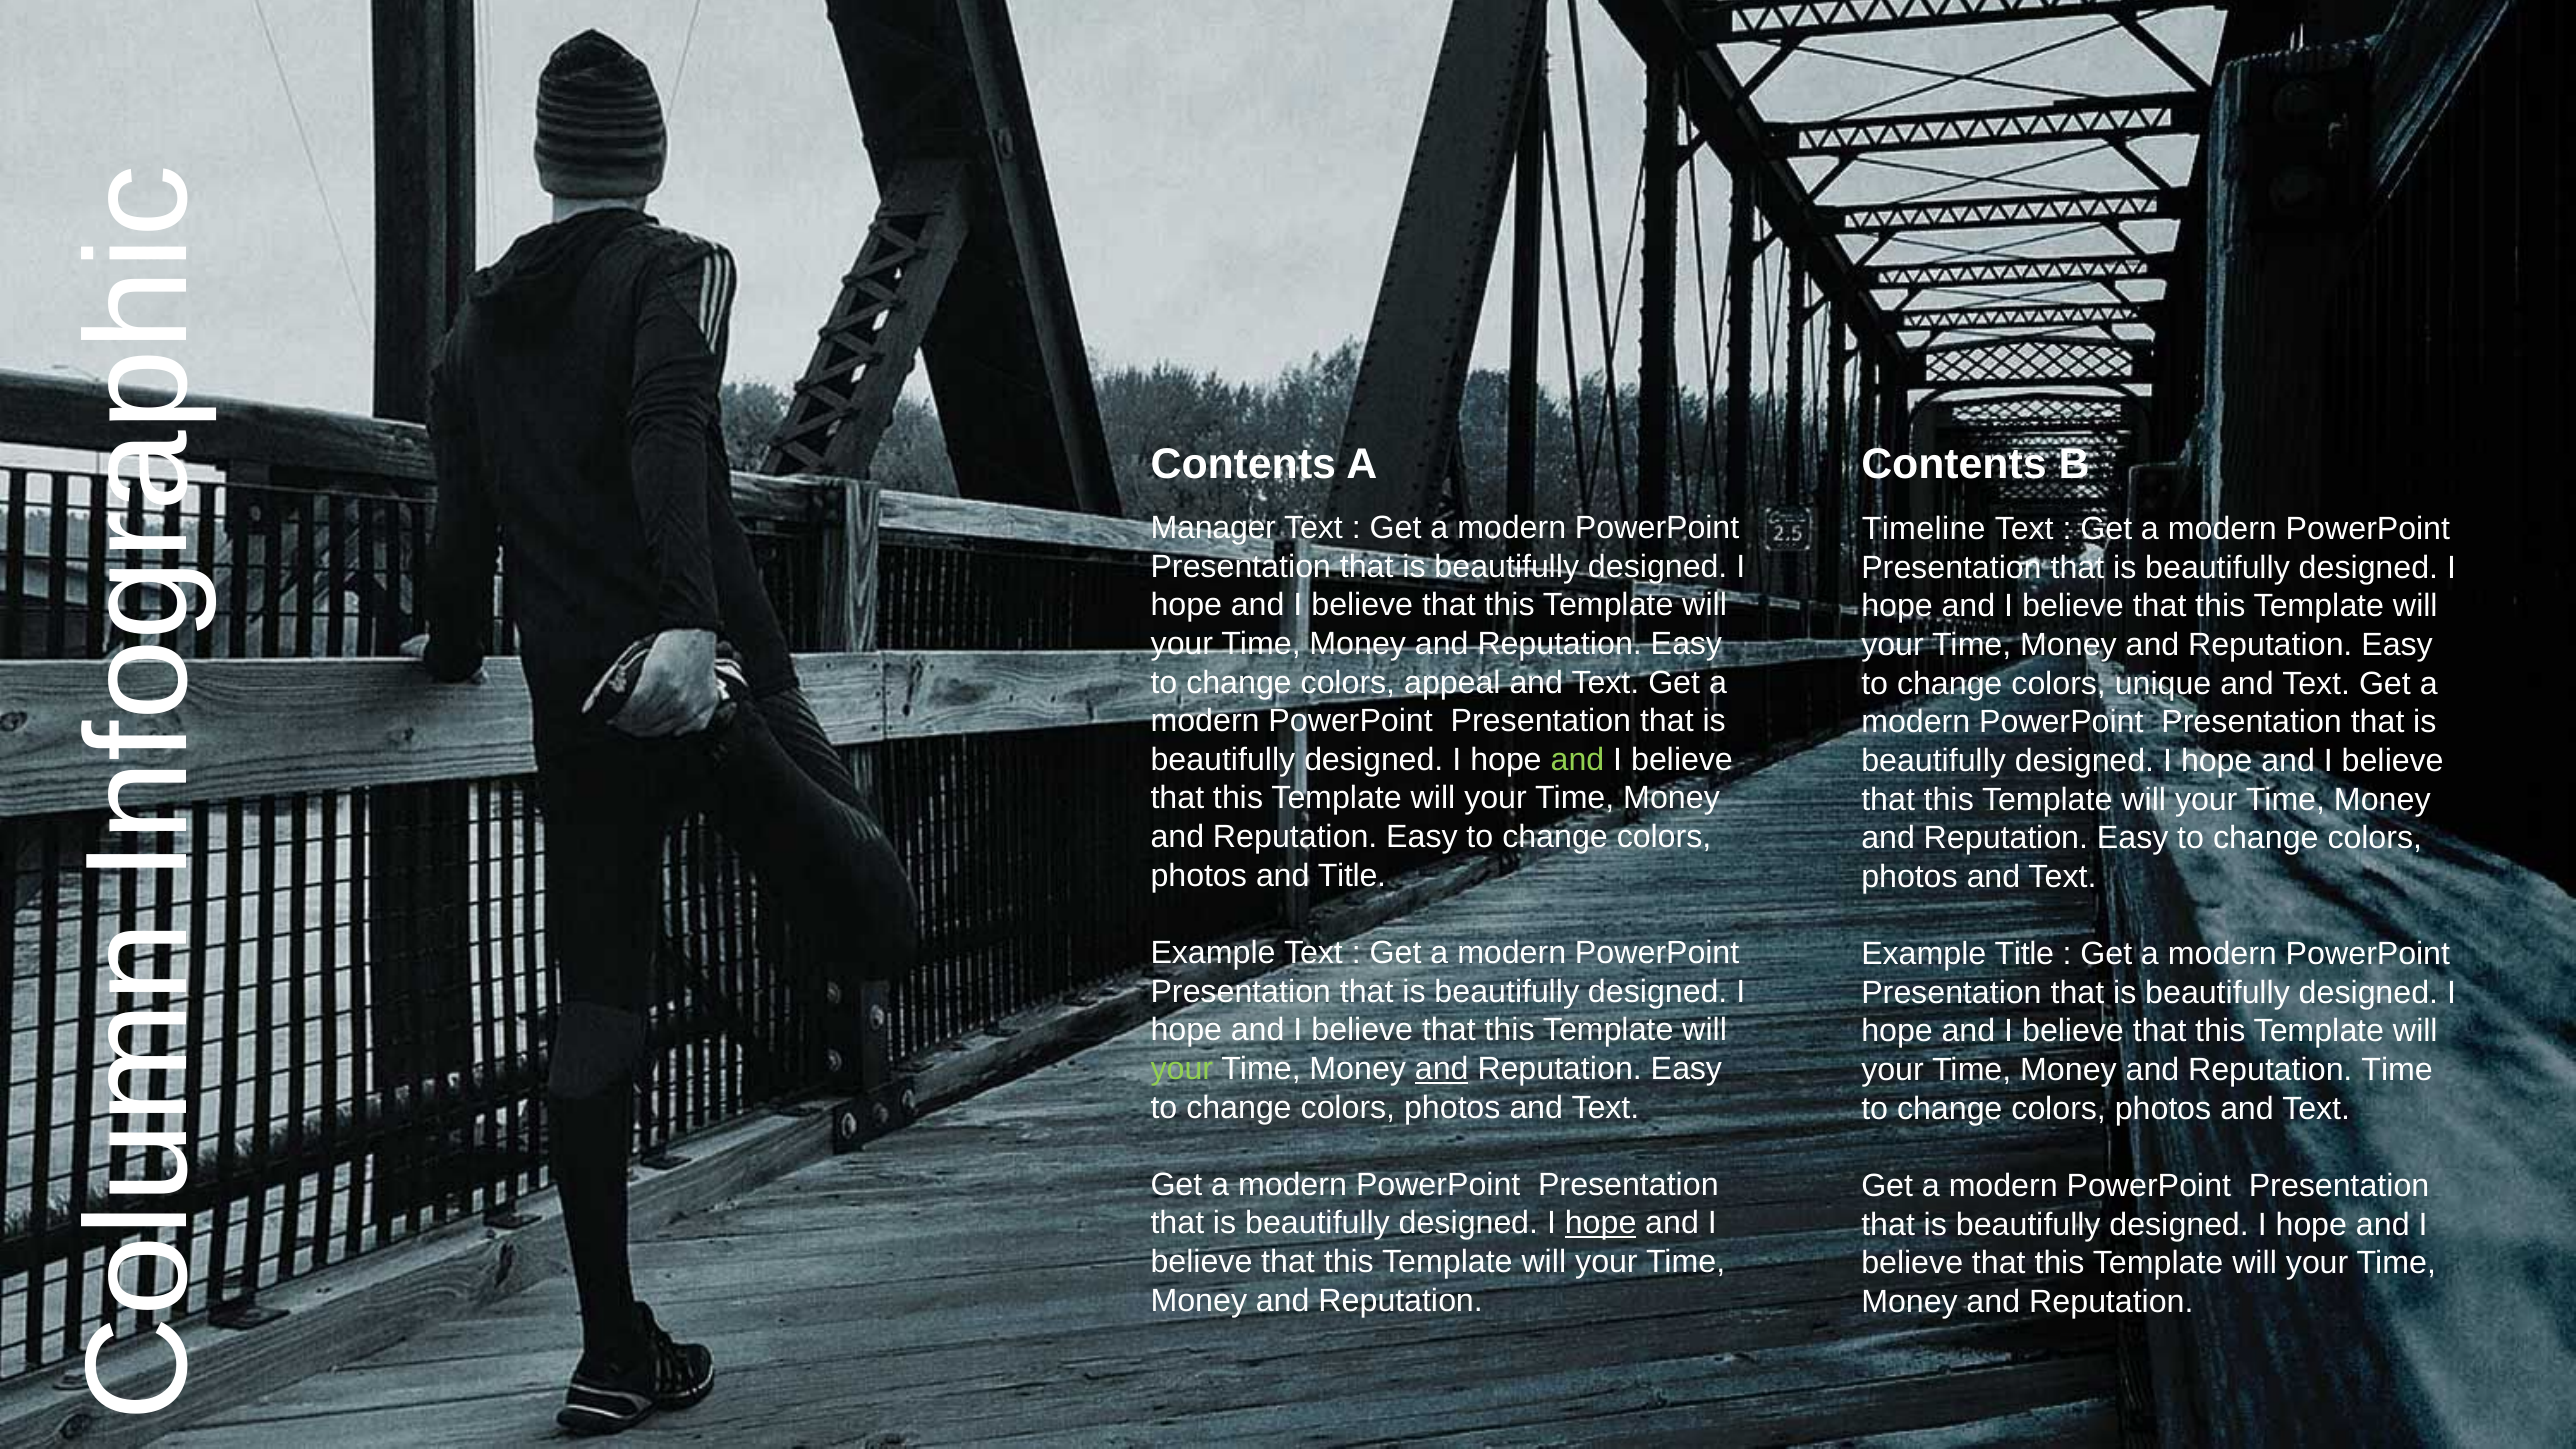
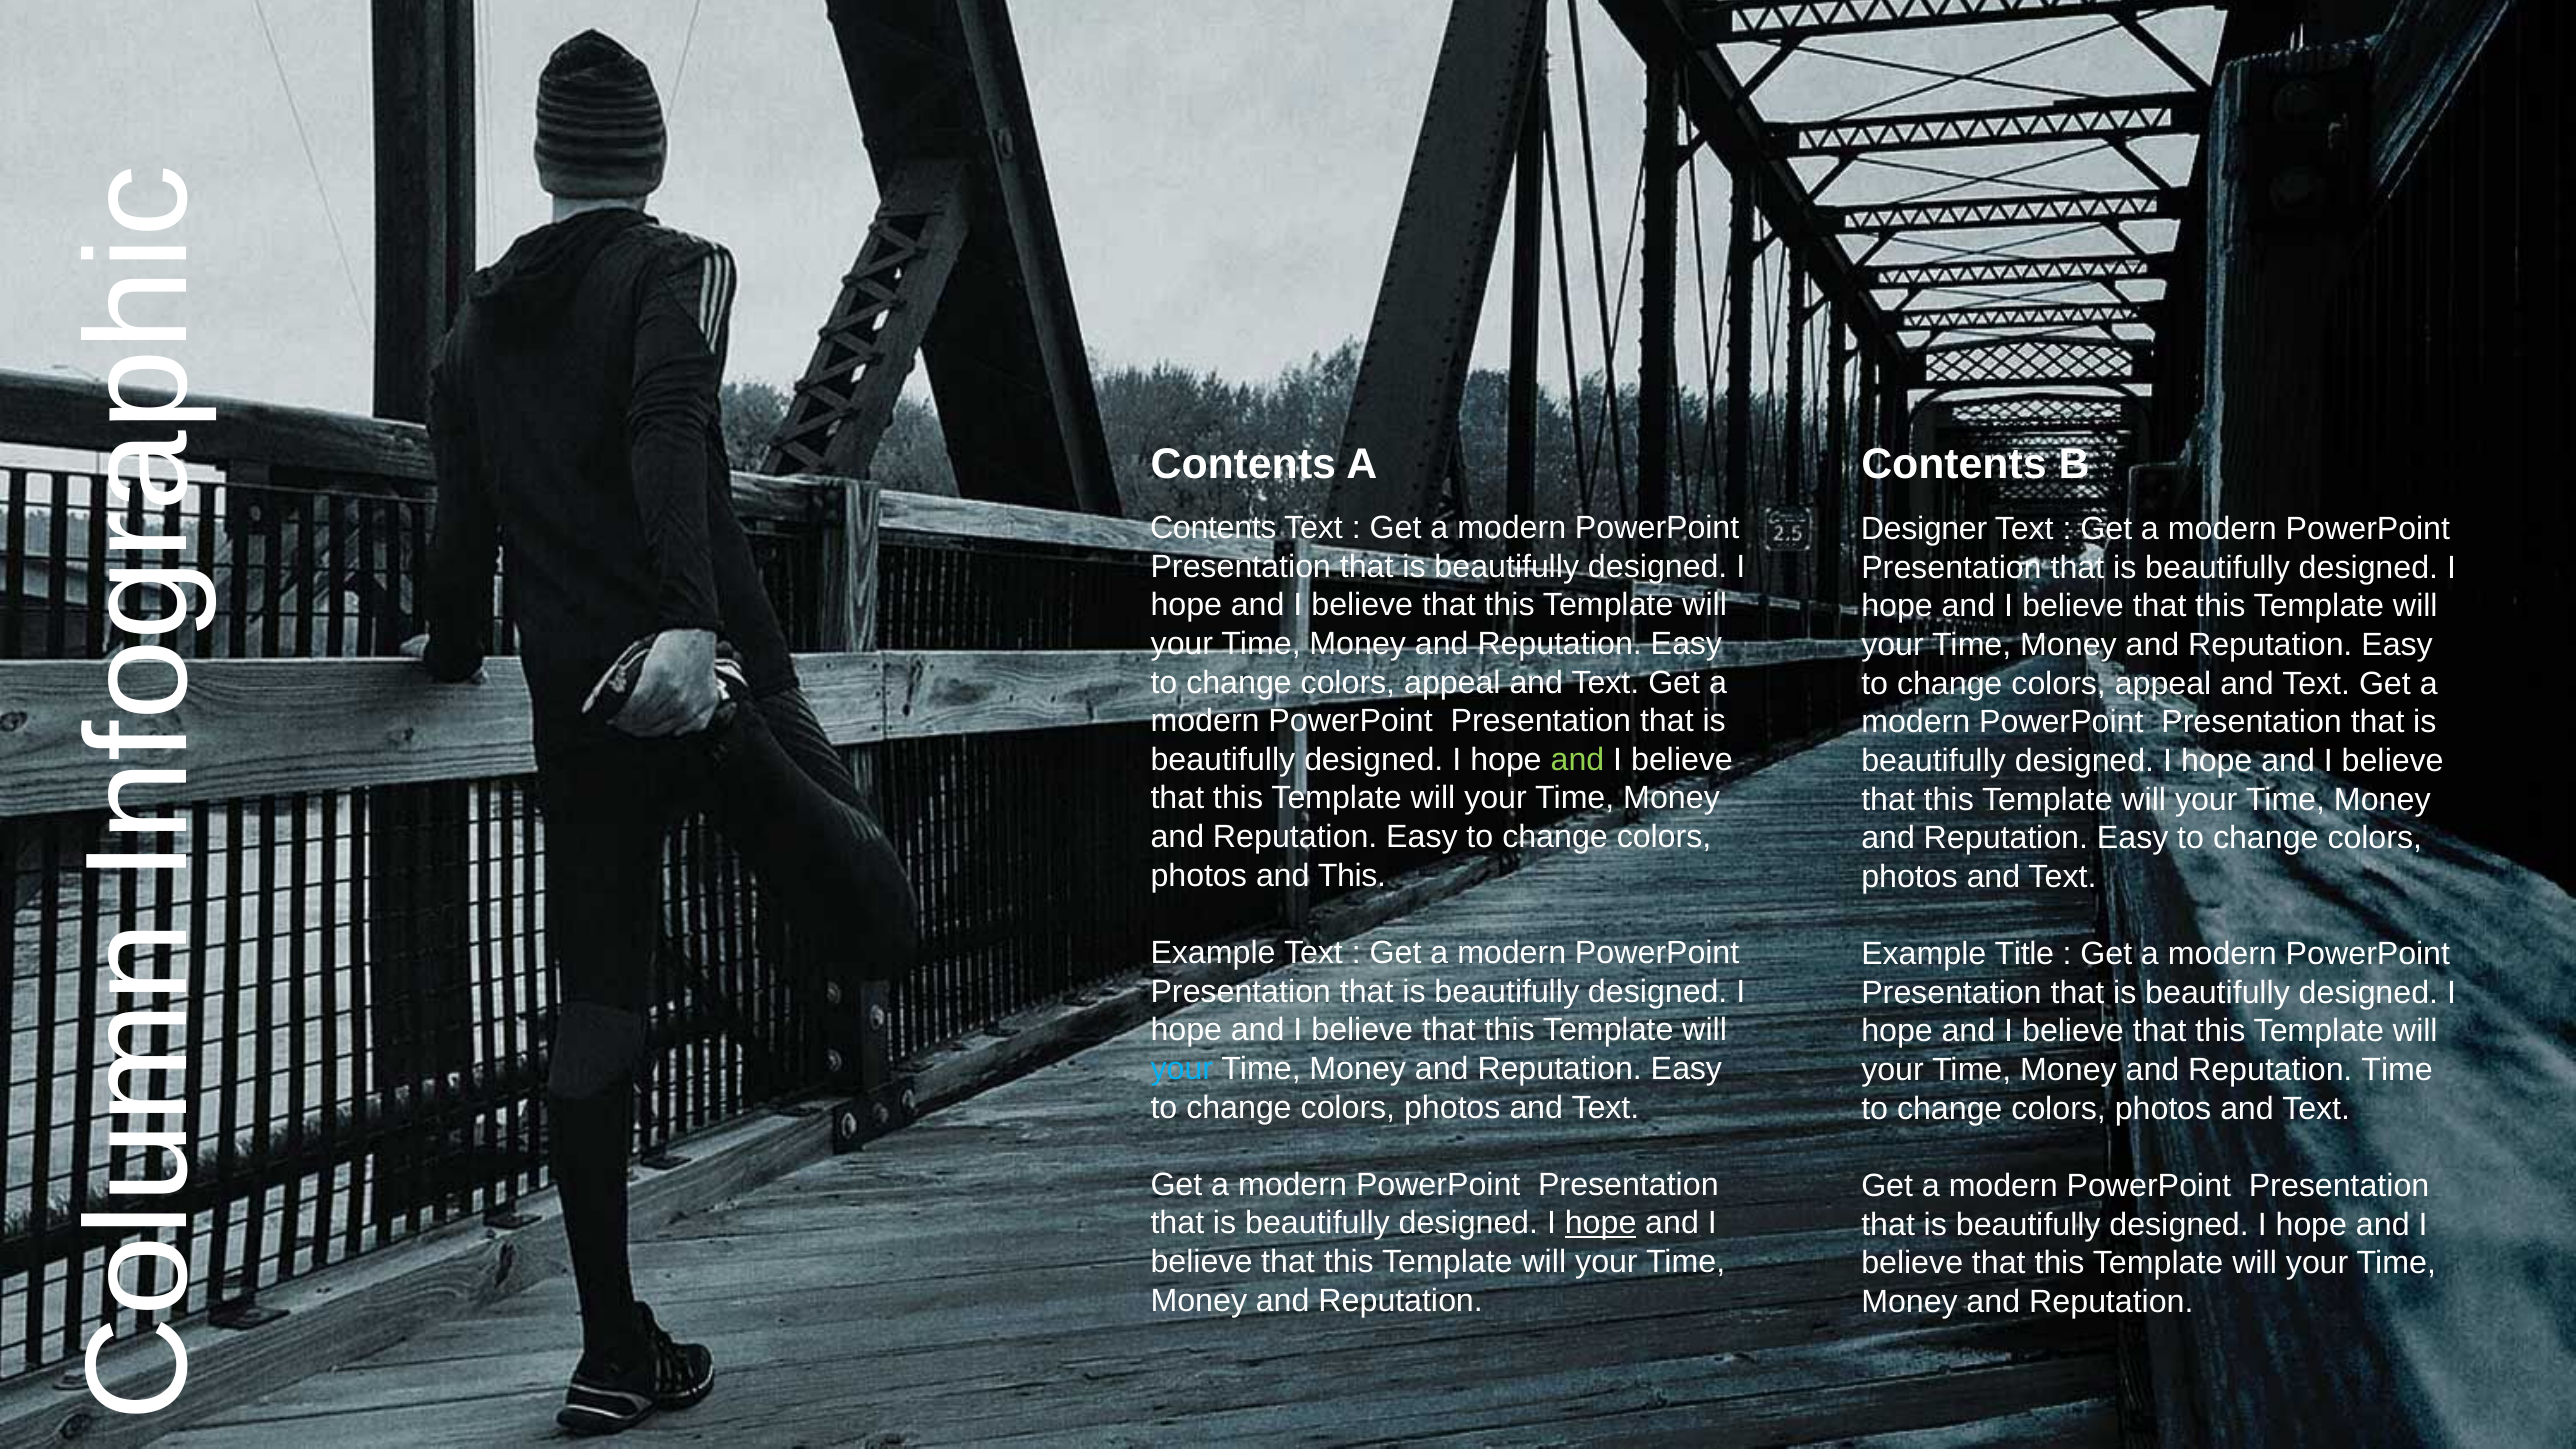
Manager: Manager -> Contents (1213, 528)
Timeline: Timeline -> Designer (1924, 529)
unique: unique -> appeal (2163, 684)
and Title: Title -> This (1352, 876)
your colour: light green -> light blue (1182, 1069)
and underline: present -> none (1442, 1069)
